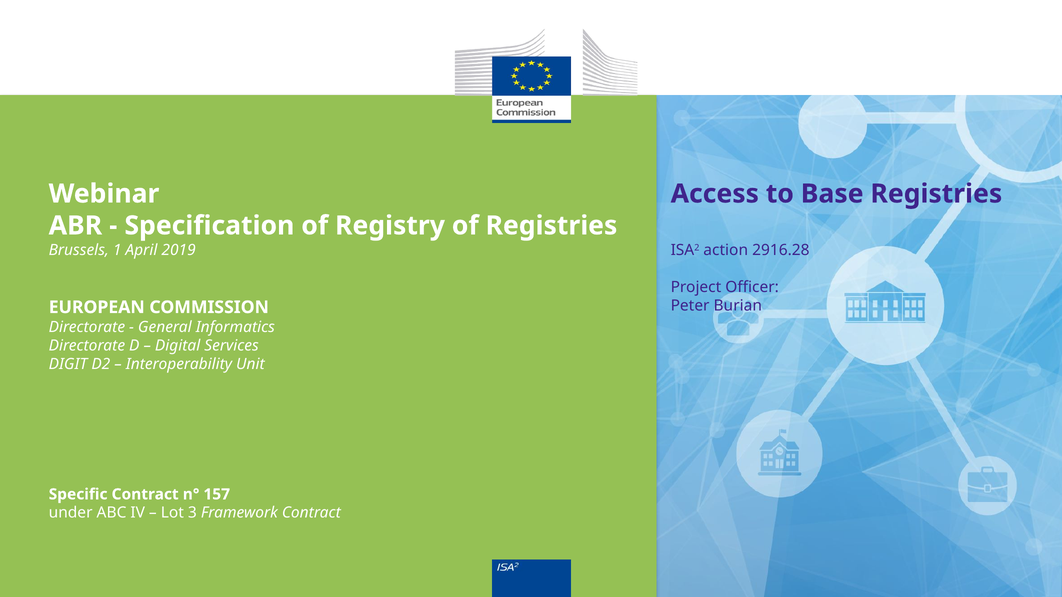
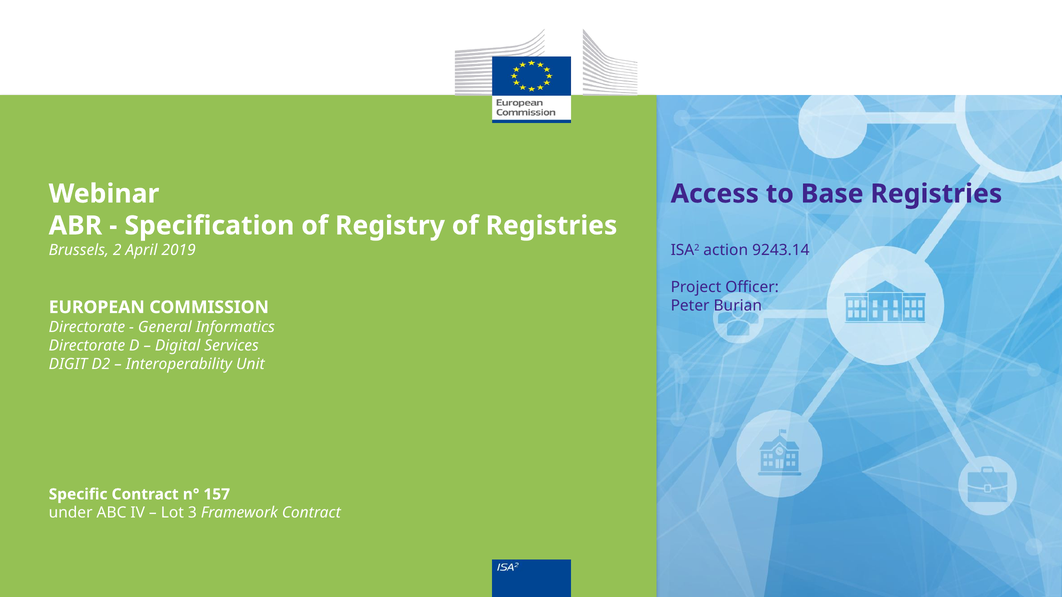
2916.28: 2916.28 -> 9243.14 (781, 250)
1: 1 -> 2 (117, 250)
